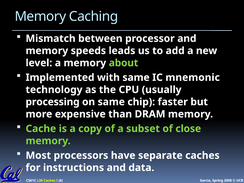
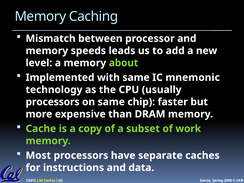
processing: processing -> processors (53, 102)
close: close -> work (188, 129)
